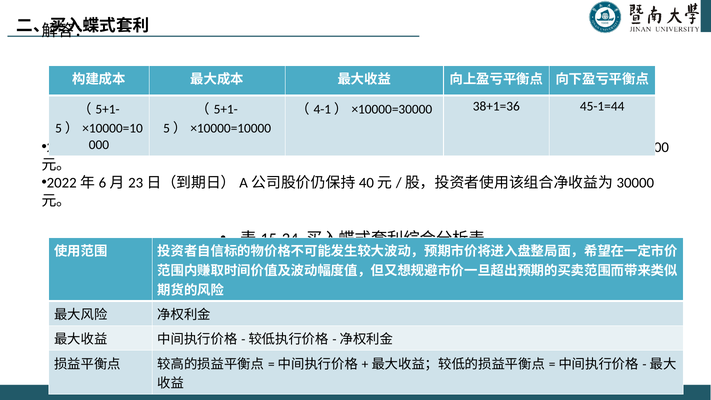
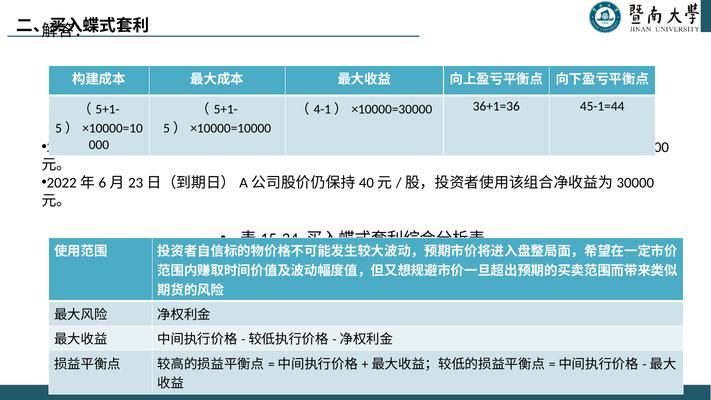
38+1=36: 38+1=36 -> 36+1=36 (496, 106)
